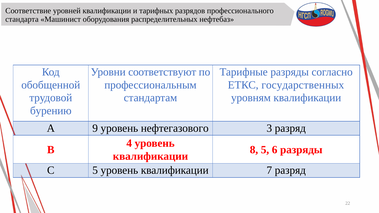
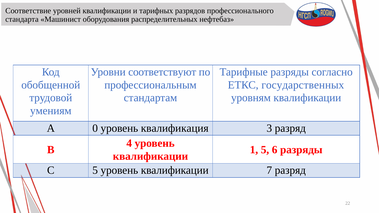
бурению: бурению -> умениям (51, 111)
9: 9 -> 0 (95, 128)
нефтегазового: нефтегазового -> квалификация (175, 128)
8: 8 -> 1 (254, 150)
